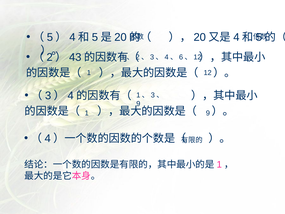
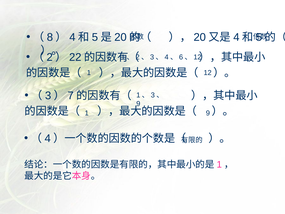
5: 5 -> 8 (50, 37)
43: 43 -> 22 (75, 57)
4: 4 -> 7 (71, 96)
